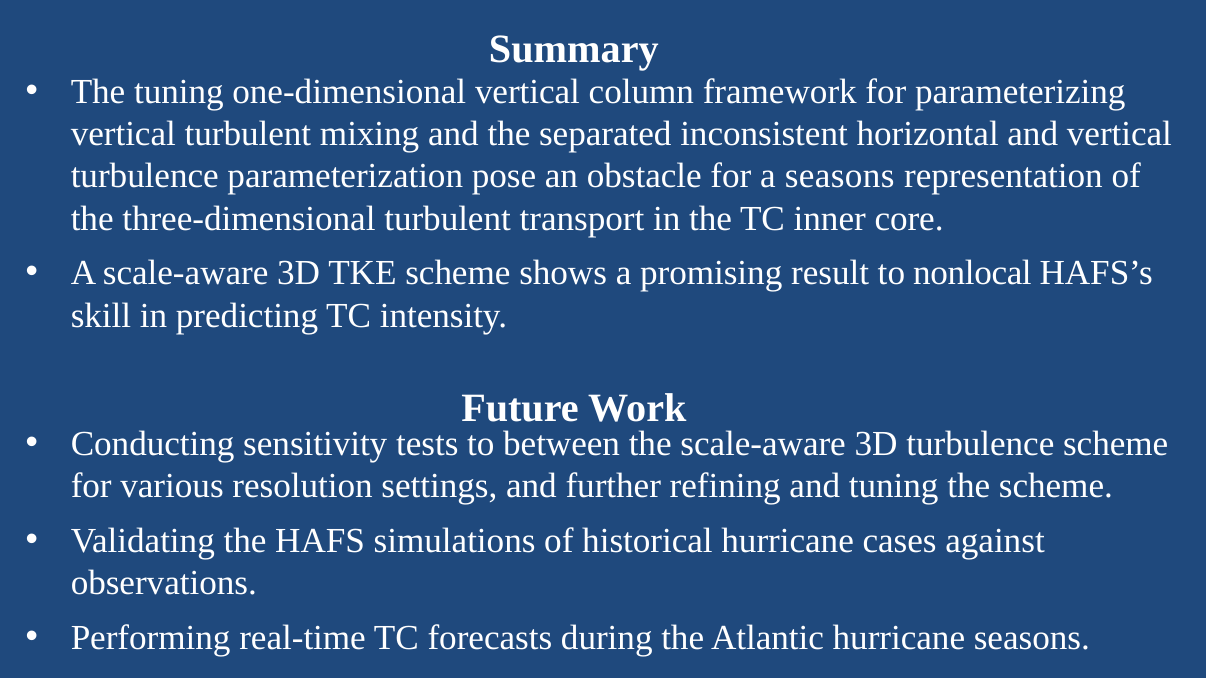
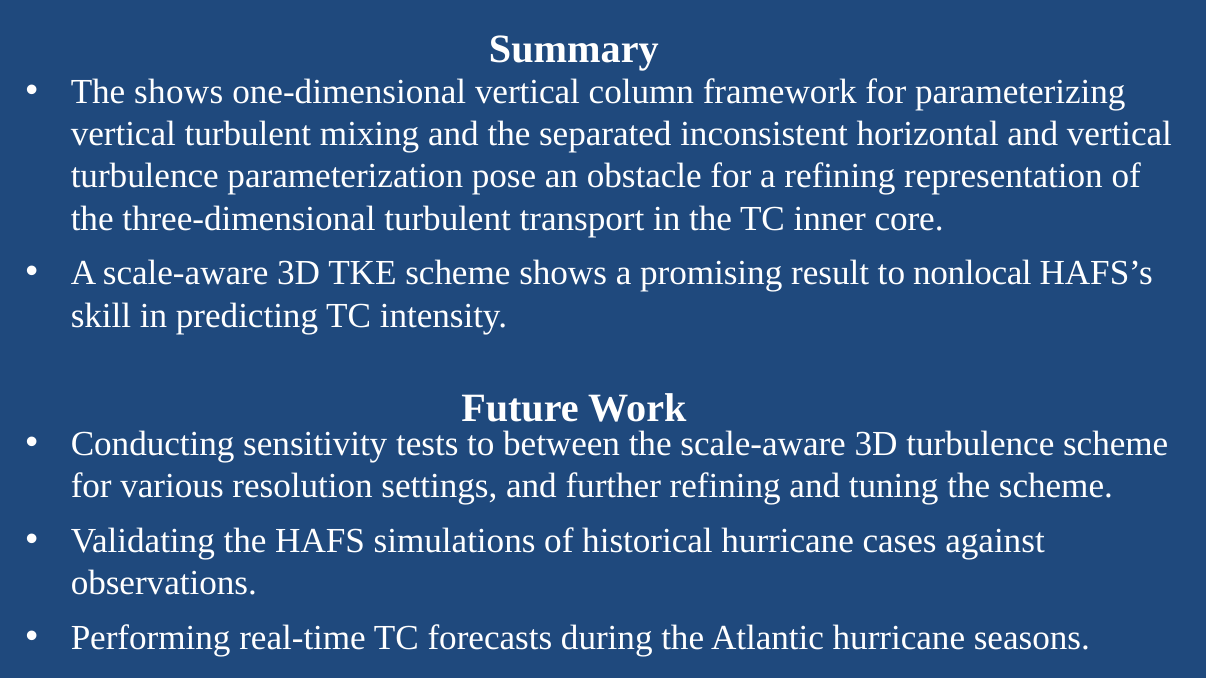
The tuning: tuning -> shows (179, 92)
a seasons: seasons -> refining (840, 176)
